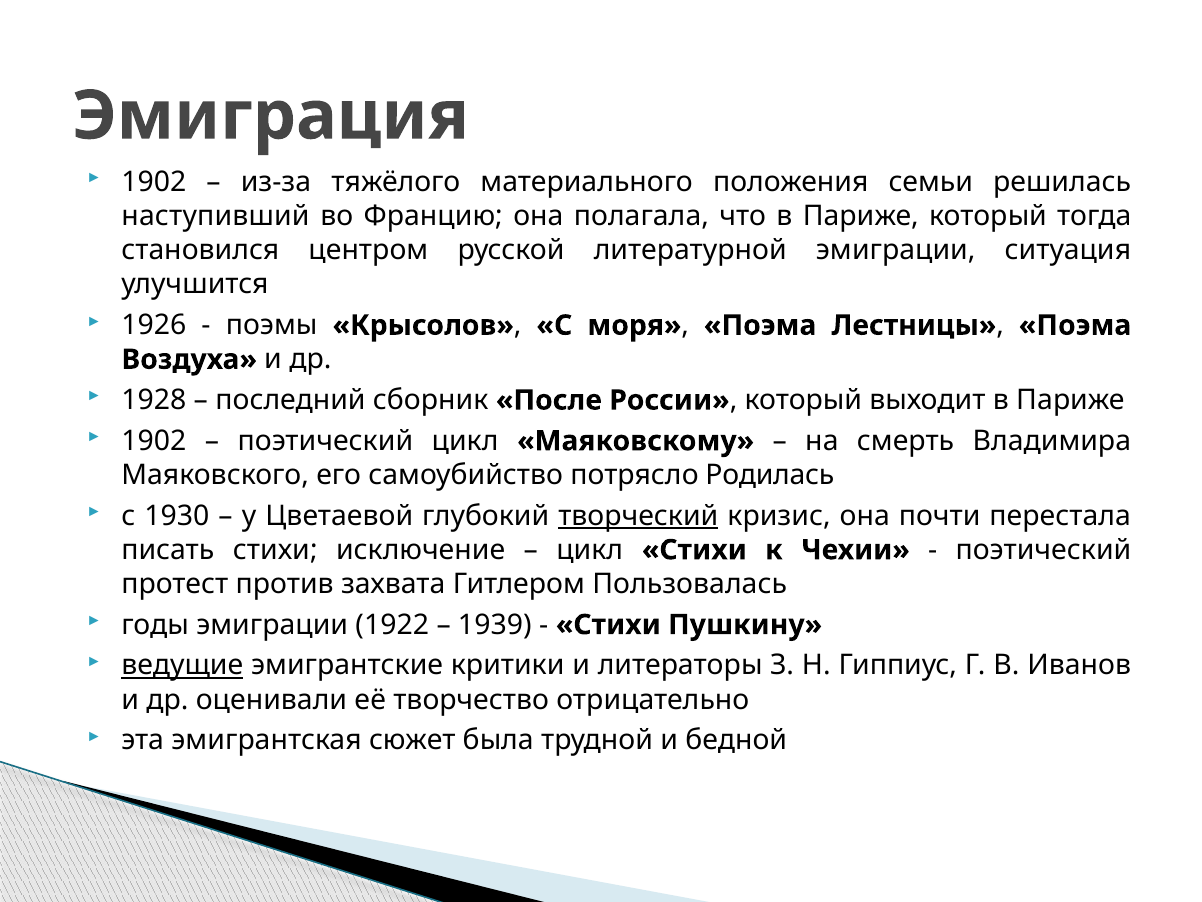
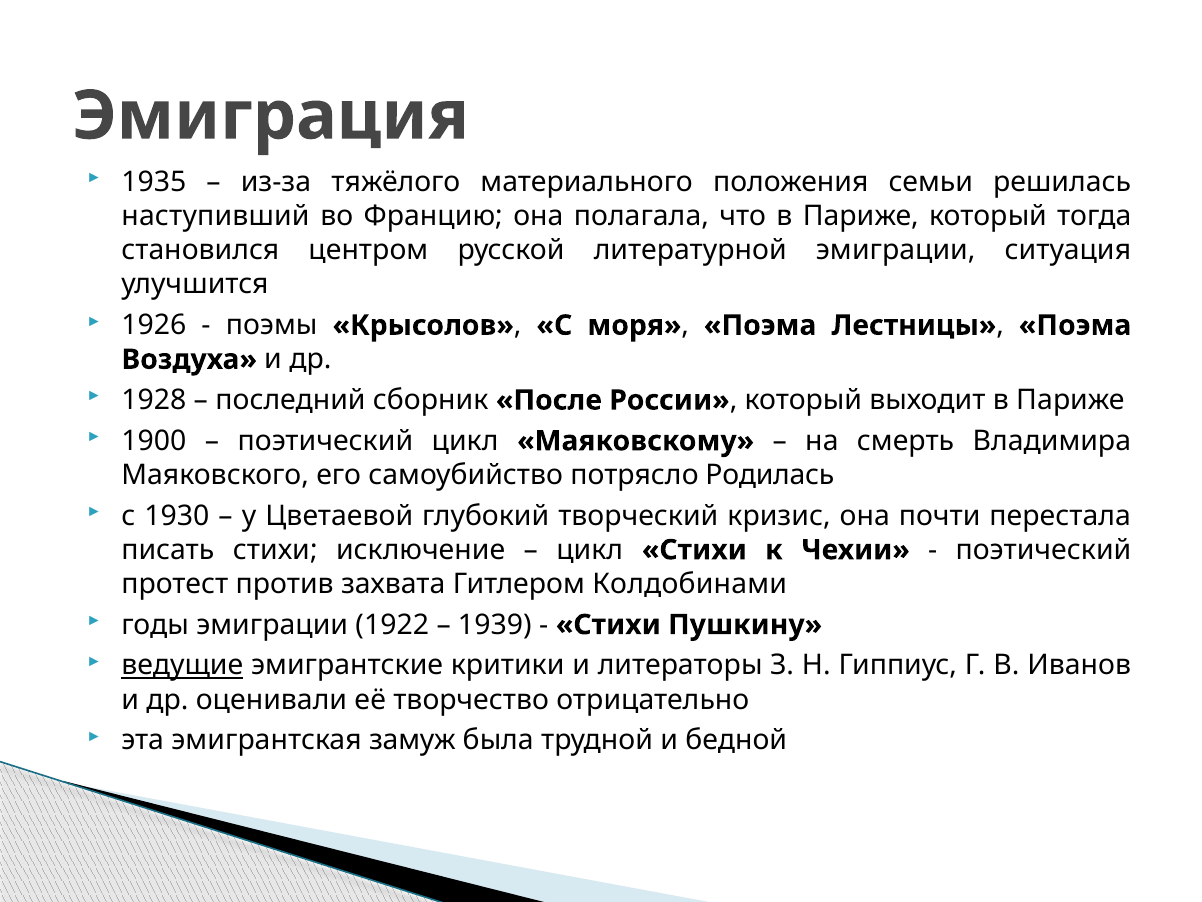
1902: 1902 -> 1935 (154, 182)
1902: 1902 -> 1900 (154, 441)
творческий underline: present -> none (638, 516)
Пользовалась: Пользовалась -> Колдобинами (690, 584)
сюжет: сюжет -> замуж (412, 740)
